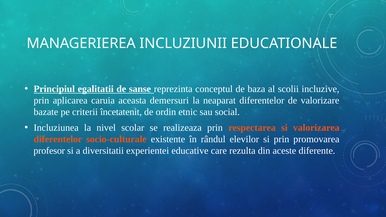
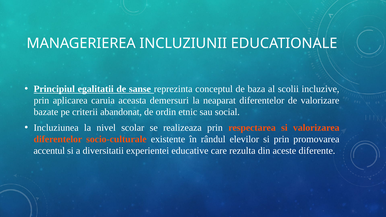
încetatenit: încetatenit -> abandonat (121, 112)
profesor: profesor -> accentul (49, 151)
